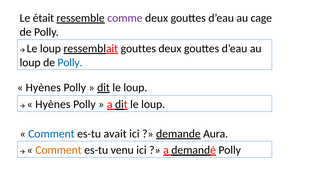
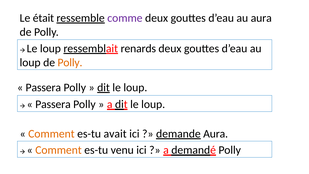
au cage: cage -> aura (261, 18)
ressemblait gouttes: gouttes -> renards (138, 48)
Polly colour: blue -> orange (70, 62)
Hyènes: Hyènes -> Passera (43, 87)
Hyènes: Hyènes -> Passera (53, 104)
Comment colour: blue -> orange (51, 134)
